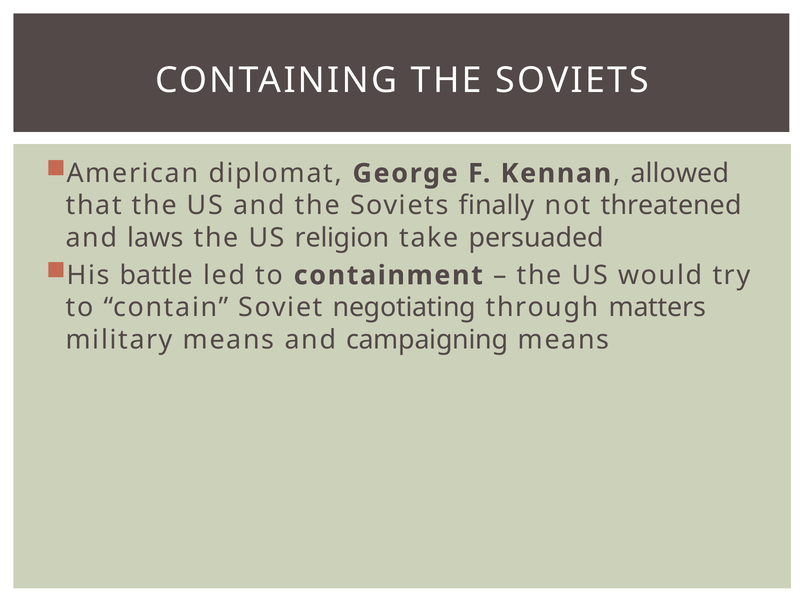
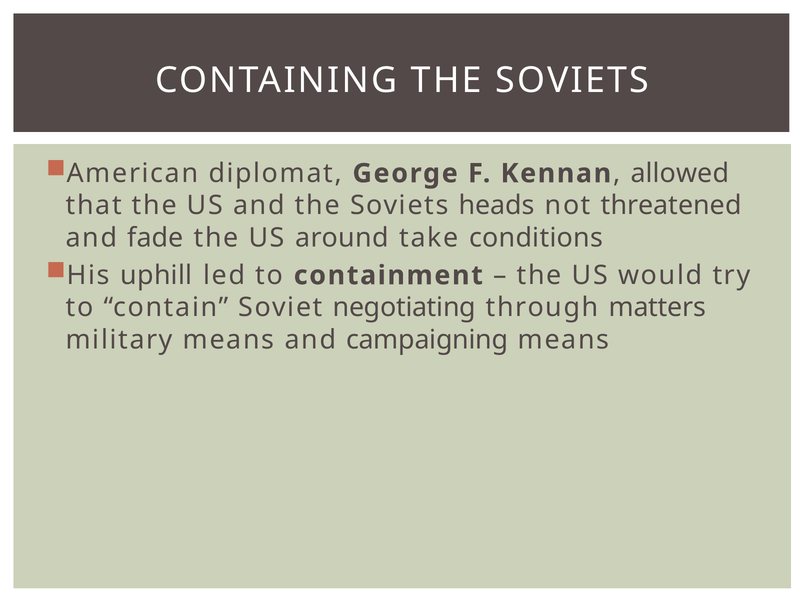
finally: finally -> heads (497, 206)
laws: laws -> fade (155, 238)
religion: religion -> around (342, 238)
persuaded: persuaded -> conditions (536, 238)
battle: battle -> uphill (156, 275)
